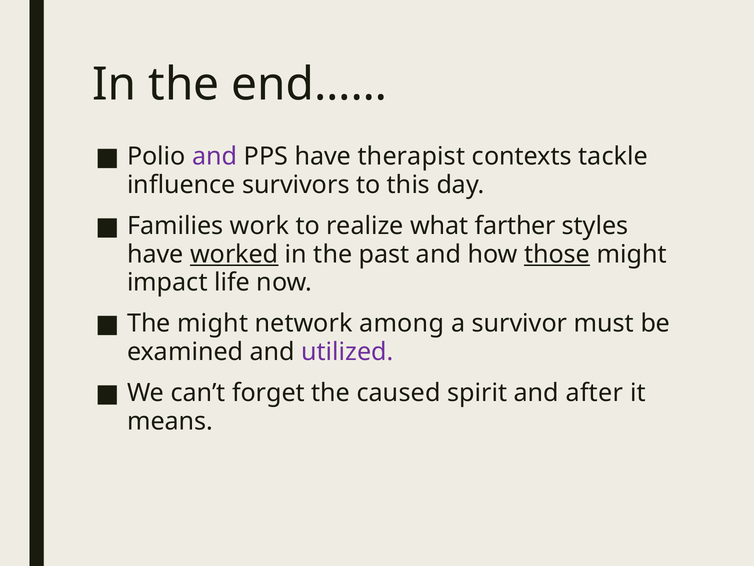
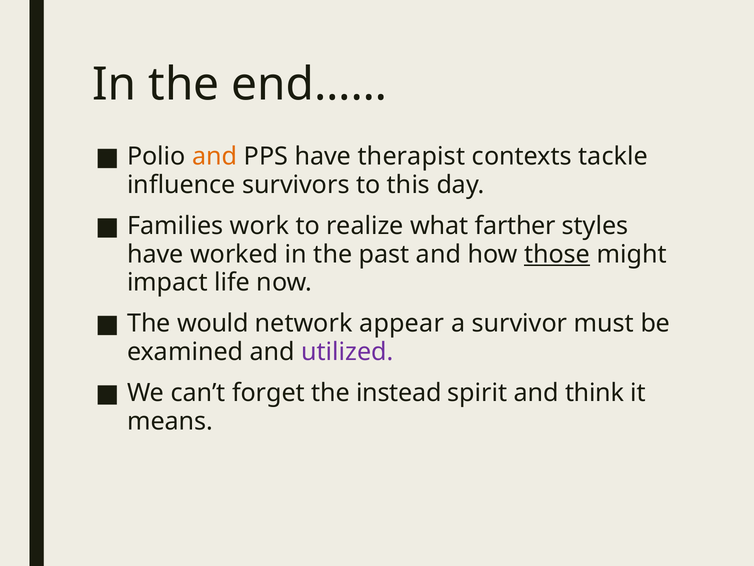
and colour: purple -> orange (215, 156)
worked underline: present -> none (234, 254)
The might: might -> would (213, 323)
among: among -> appear (402, 323)
caused: caused -> instead (399, 393)
after: after -> think (595, 393)
